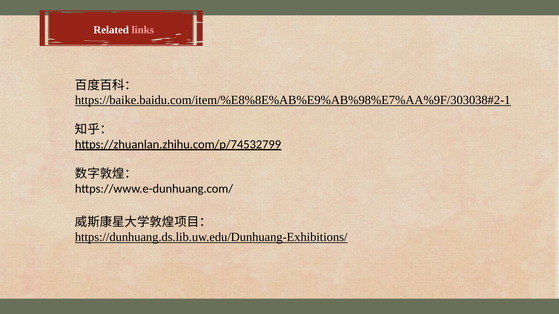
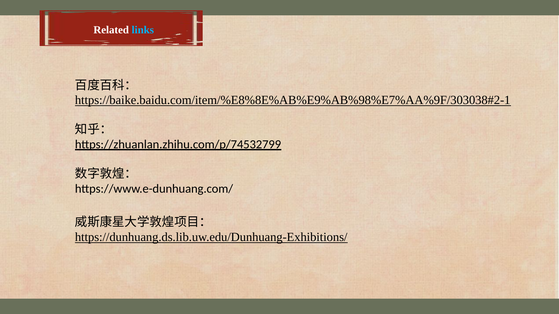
links colour: pink -> light blue (143, 30)
